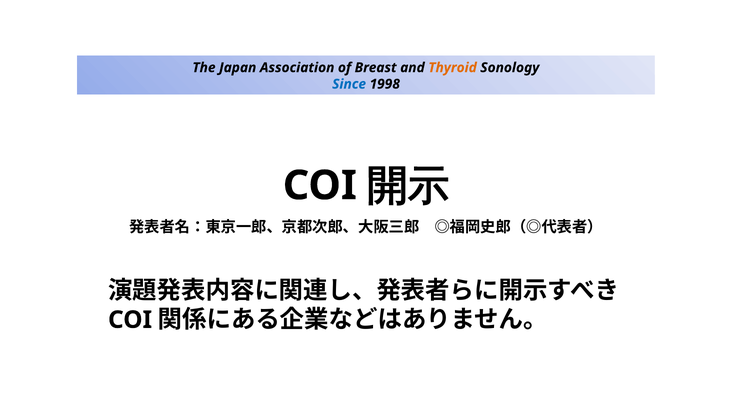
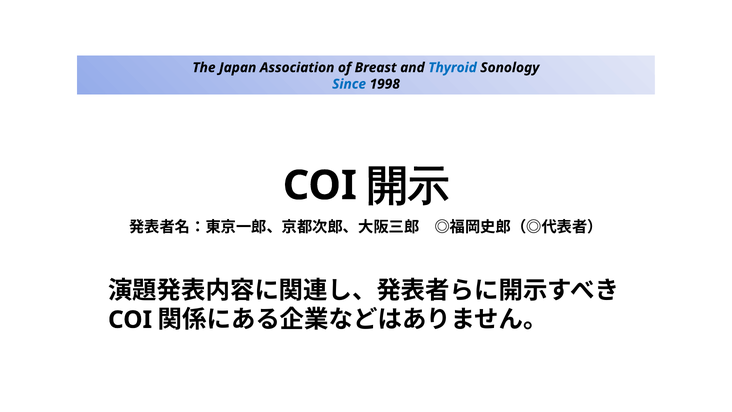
Thyroid colour: orange -> blue (453, 68)
